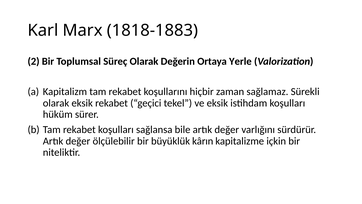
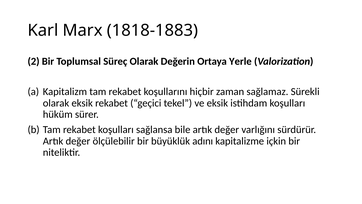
kârın: kârın -> adını (203, 141)
